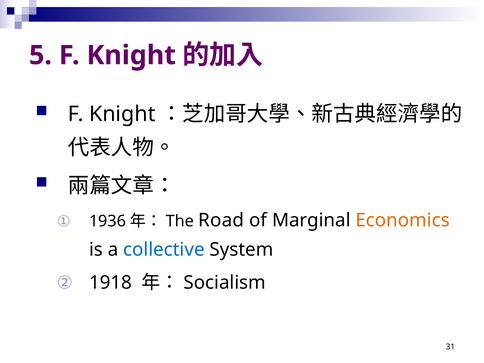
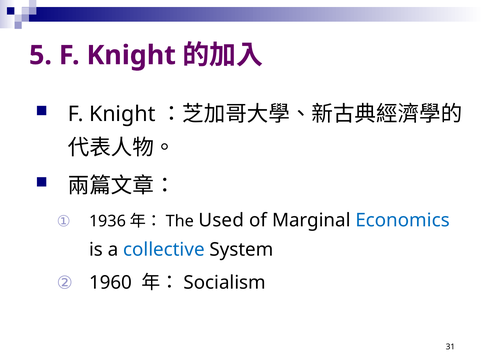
Road: Road -> Used (221, 220)
Economics colour: orange -> blue (403, 220)
1918: 1918 -> 1960 (111, 283)
